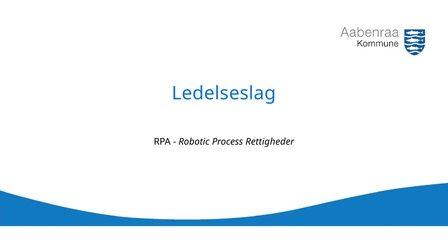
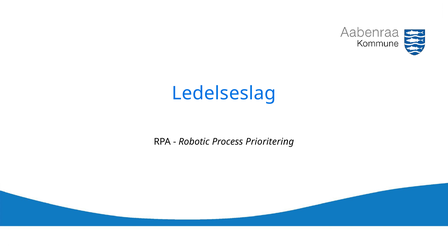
Rettigheder: Rettigheder -> Prioritering (270, 142)
